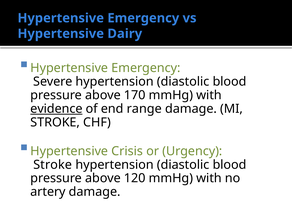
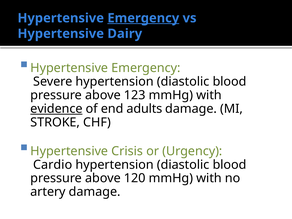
Emergency underline: none -> present (143, 18)
170: 170 -> 123 (135, 95)
range: range -> adults (144, 109)
Stroke: Stroke -> Cardio (53, 165)
